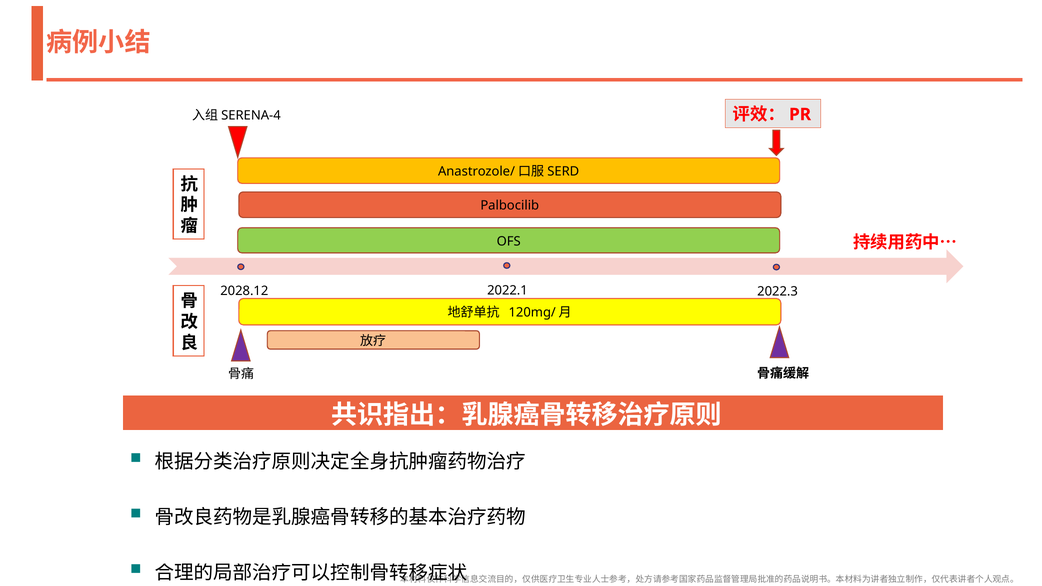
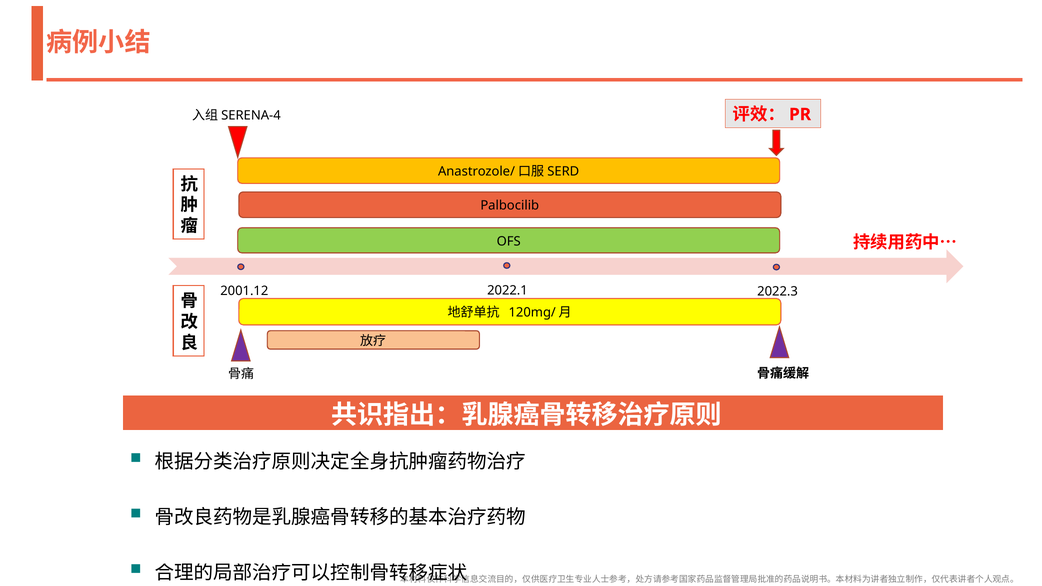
2028.12: 2028.12 -> 2001.12 (244, 291)
